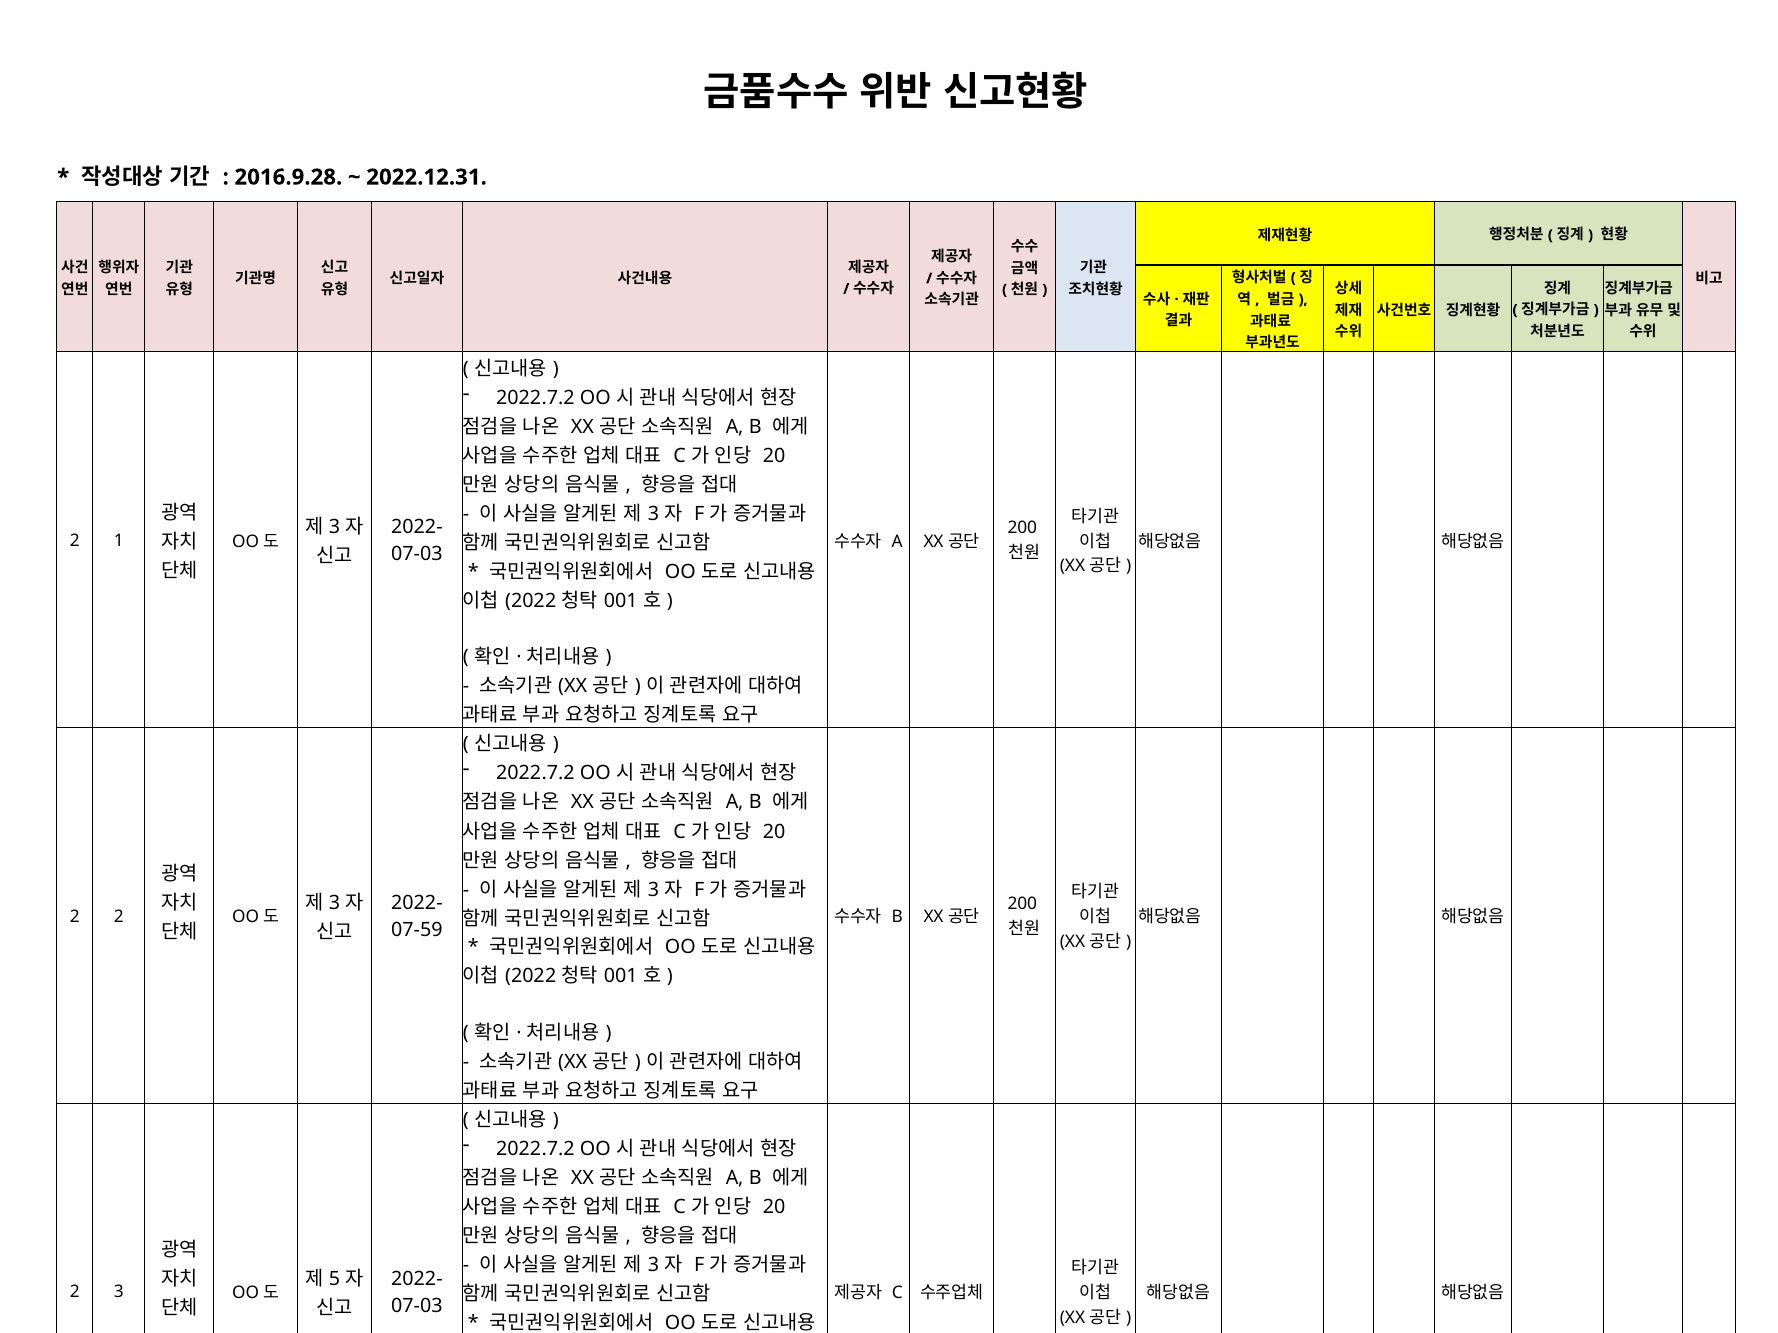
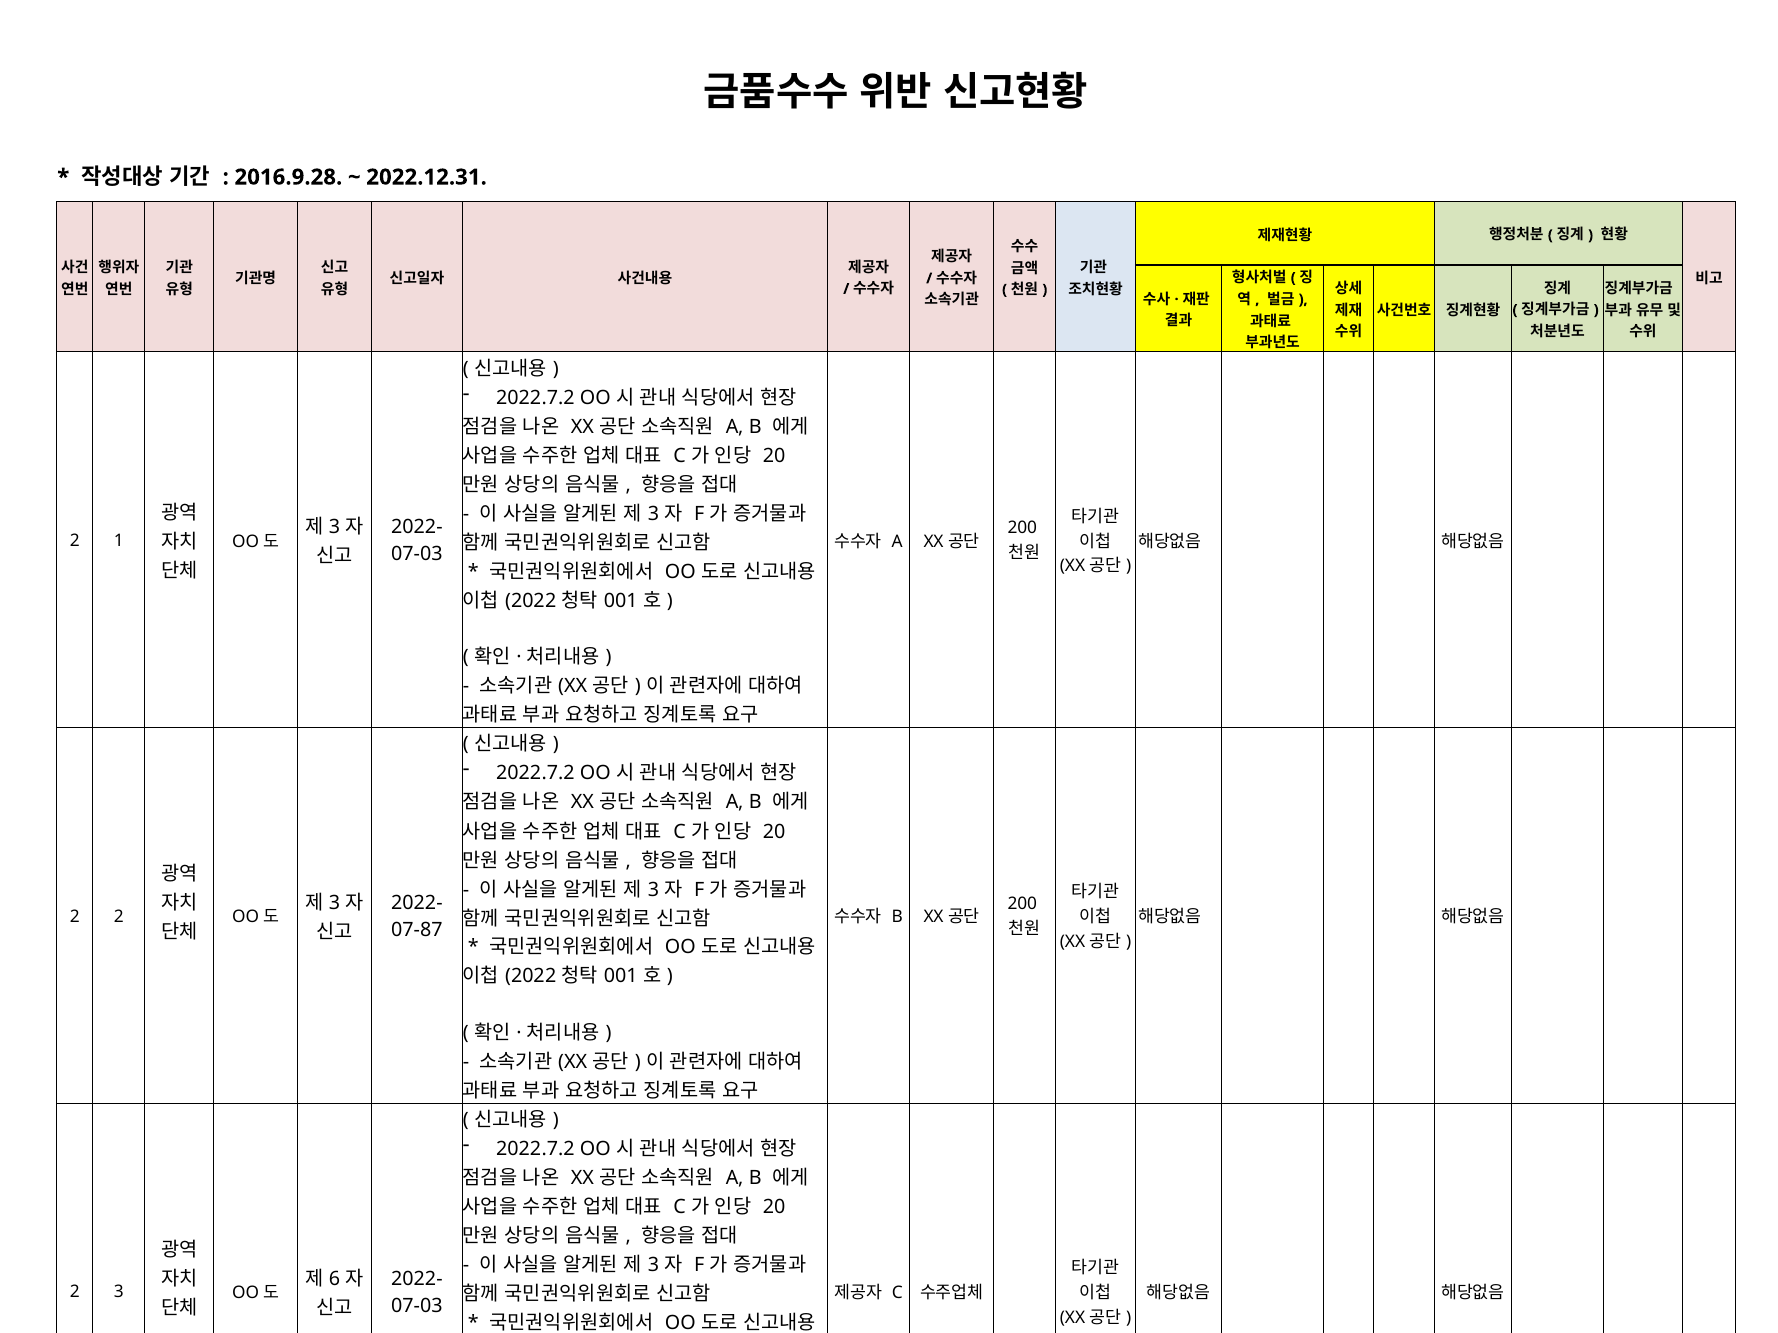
07-59: 07-59 -> 07-87 (417, 931)
5: 5 -> 6 (335, 1279)
